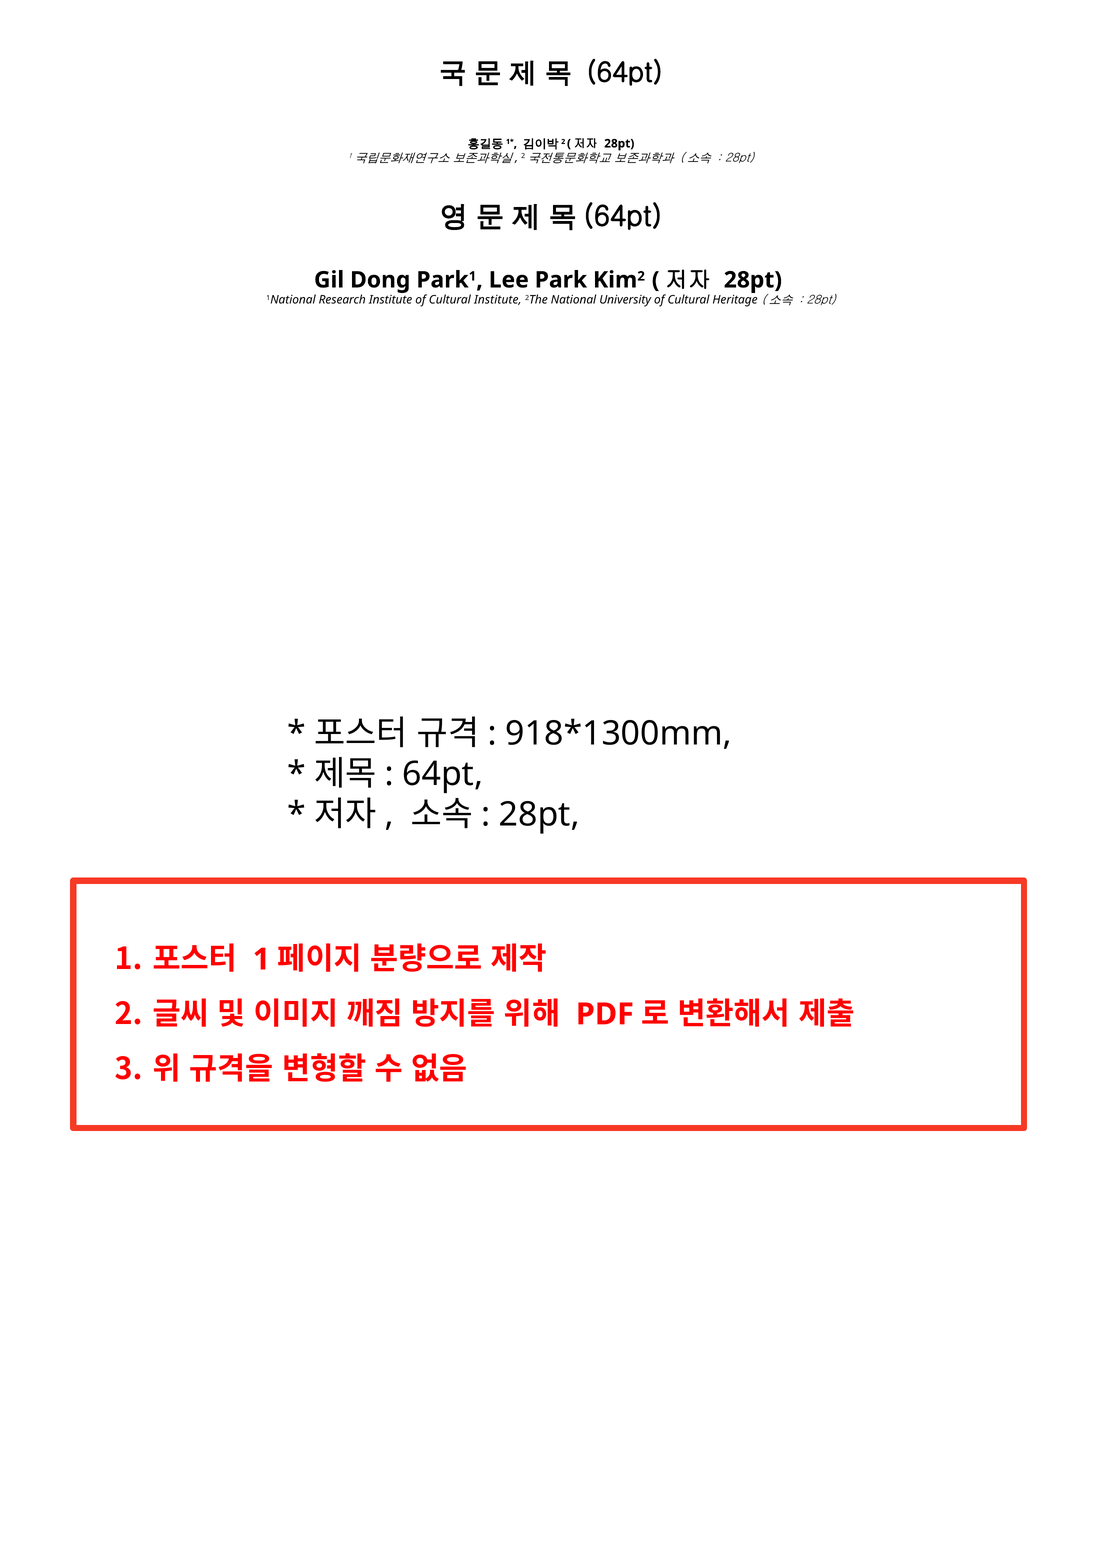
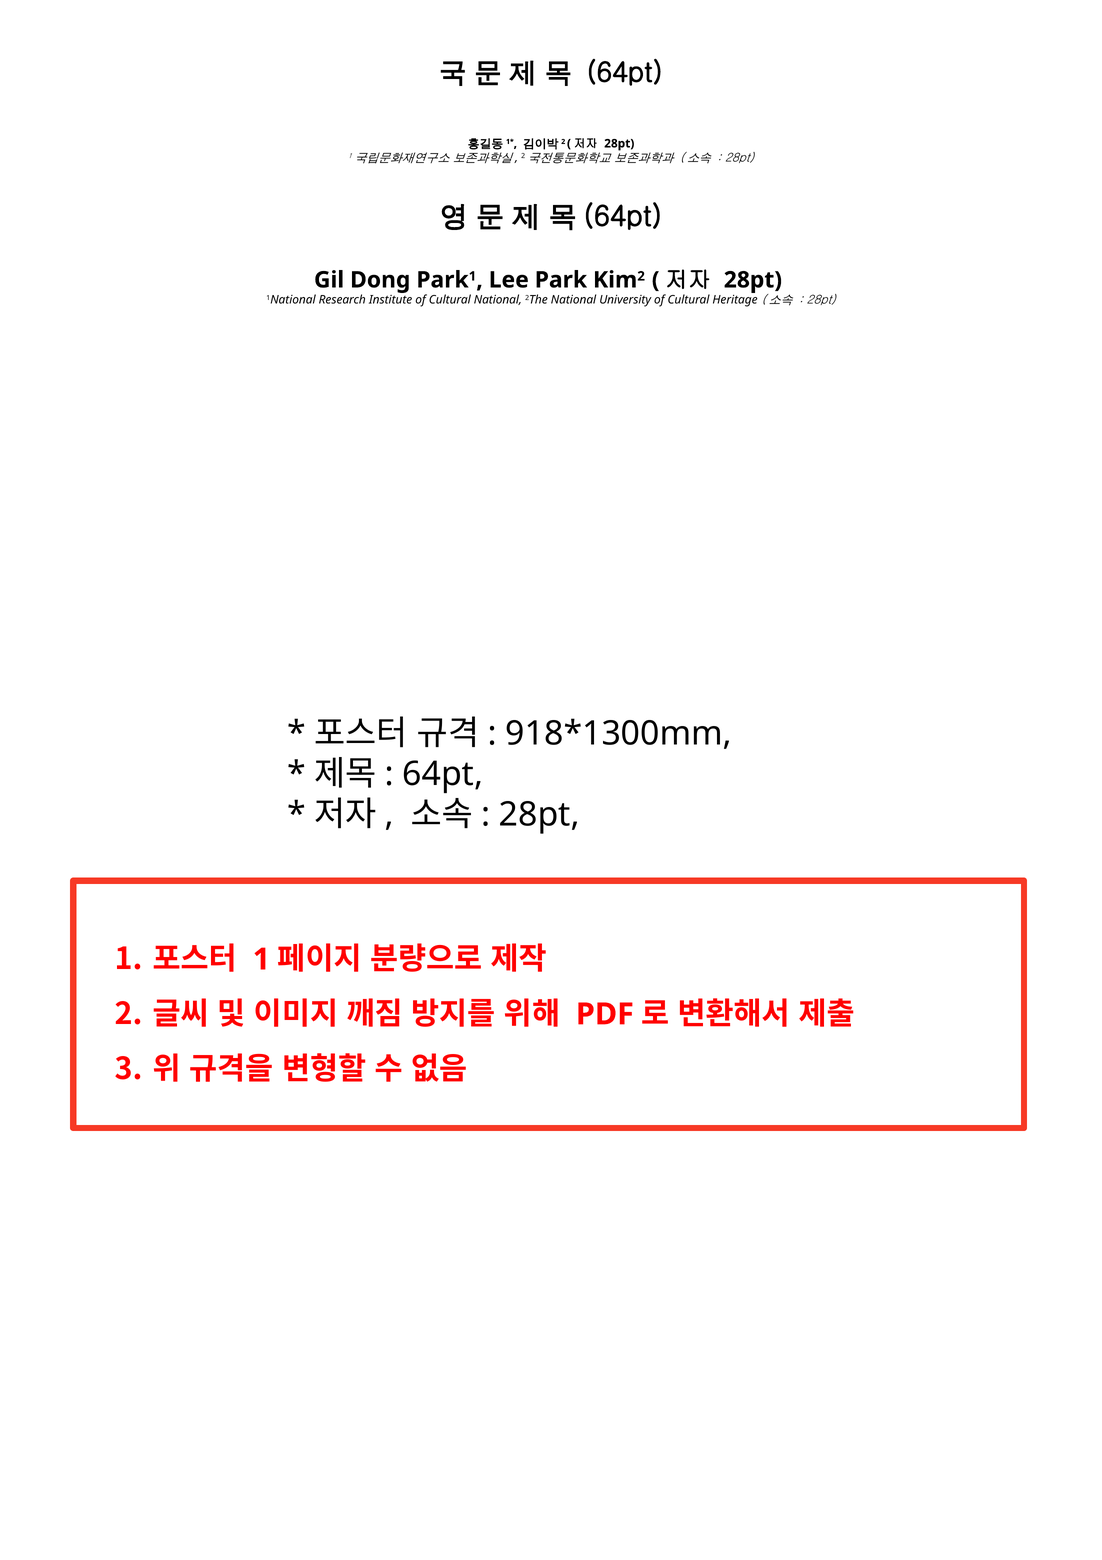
Cultural Institute: Institute -> National (498, 300)
